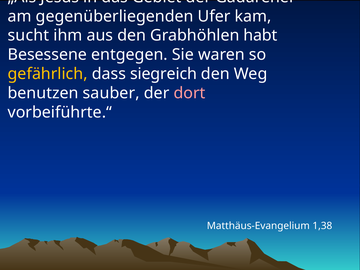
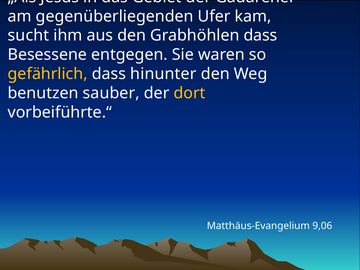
Grabhöhlen habt: habt -> dass (260, 35)
siegreich: siegreich -> hinunter (163, 74)
dort colour: pink -> yellow (190, 93)
1,38: 1,38 -> 9,06 (322, 226)
